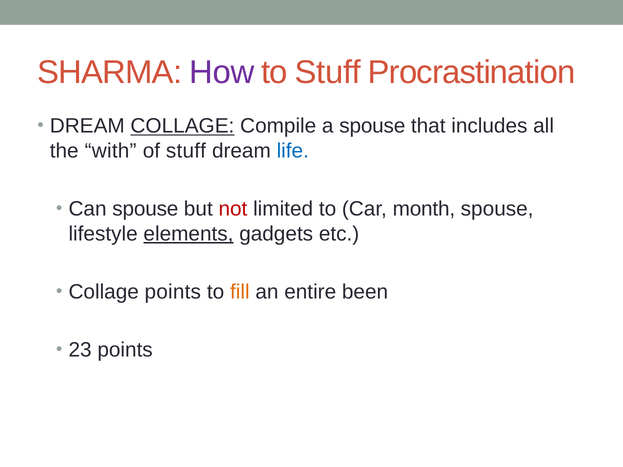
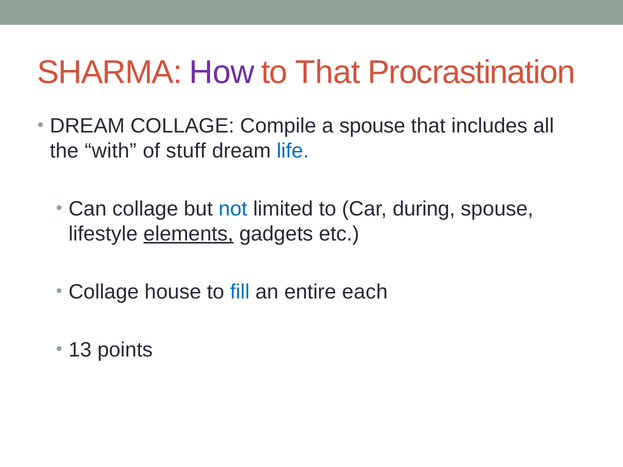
to Stuff: Stuff -> That (328, 72)
COLLAGE underline: present -> none (182, 126)
Can spouse: spouse -> collage (145, 209)
not colour: red -> blue (233, 209)
month: month -> during (424, 209)
Collage points: points -> house (173, 292)
fill colour: orange -> blue (240, 292)
been: been -> each (365, 292)
23: 23 -> 13 (80, 350)
